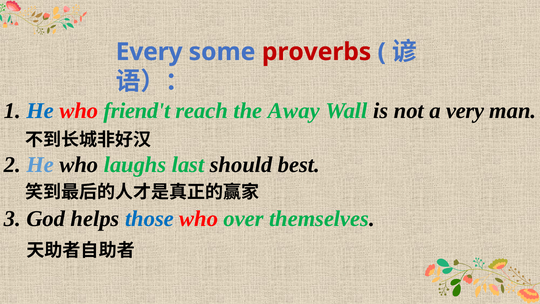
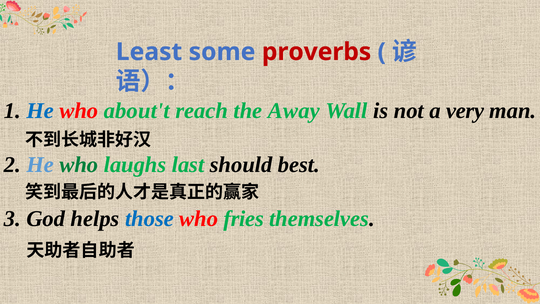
Every: Every -> Least (149, 52)
friend't: friend't -> about't (137, 111)
who colour: black -> green (79, 165)
over: over -> fries (244, 219)
